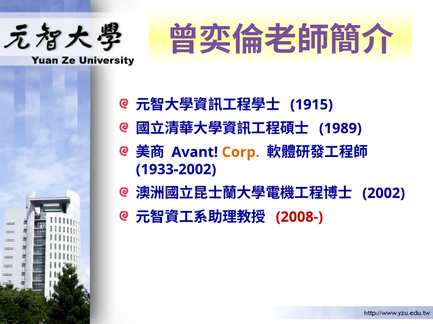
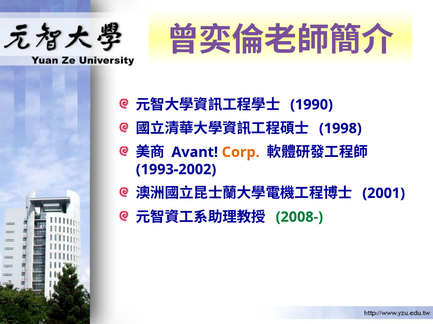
1915: 1915 -> 1990 (312, 105)
1989: 1989 -> 1998 (340, 129)
1933-2002: 1933-2002 -> 1993-2002 (176, 170)
2002: 2002 -> 2001 (384, 194)
2008- colour: red -> green (299, 217)
